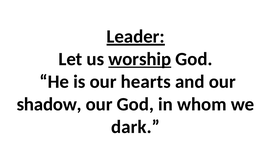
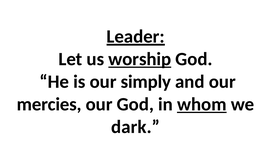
hearts: hearts -> simply (146, 82)
shadow: shadow -> mercies (49, 104)
whom underline: none -> present (202, 104)
